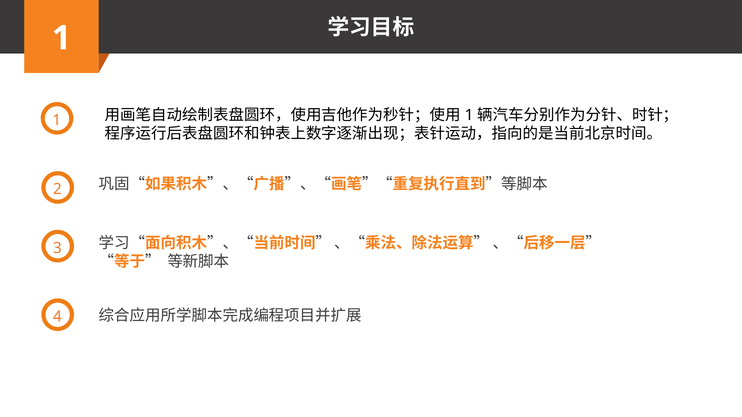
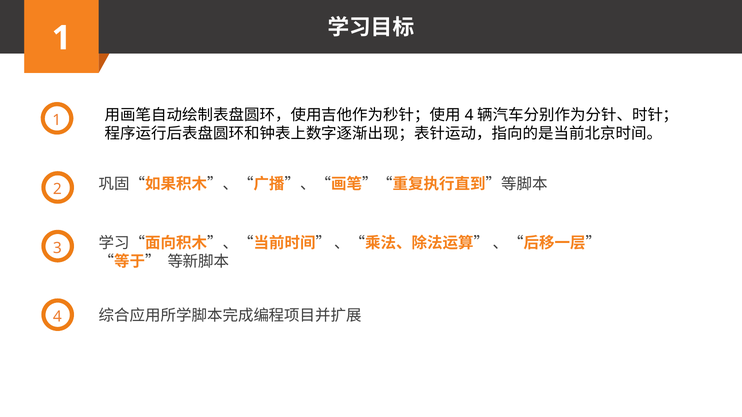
1: 1 -> 4 (469, 115)
